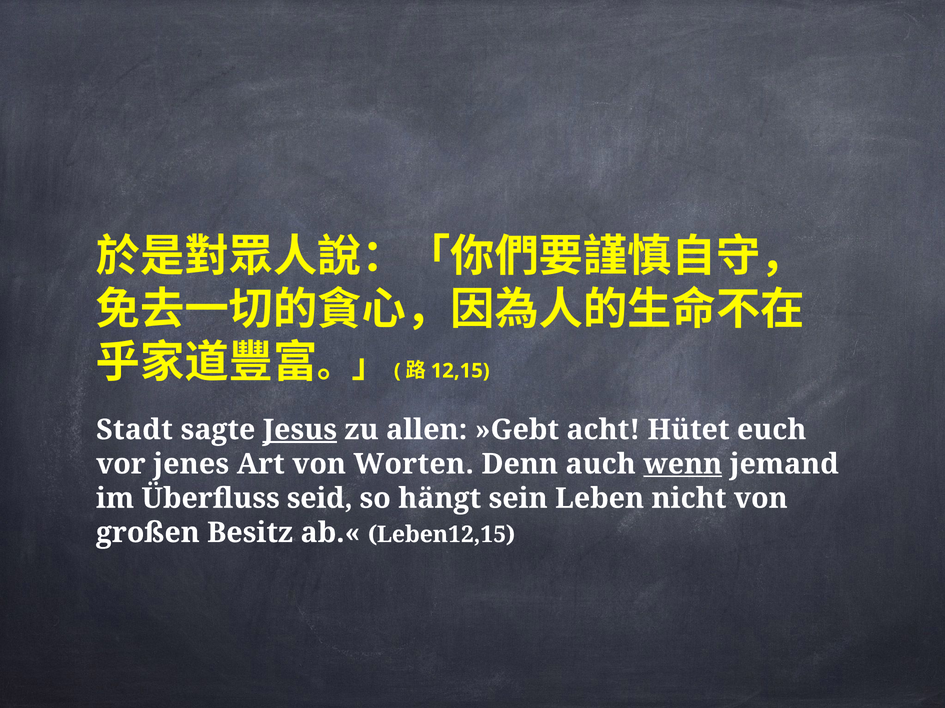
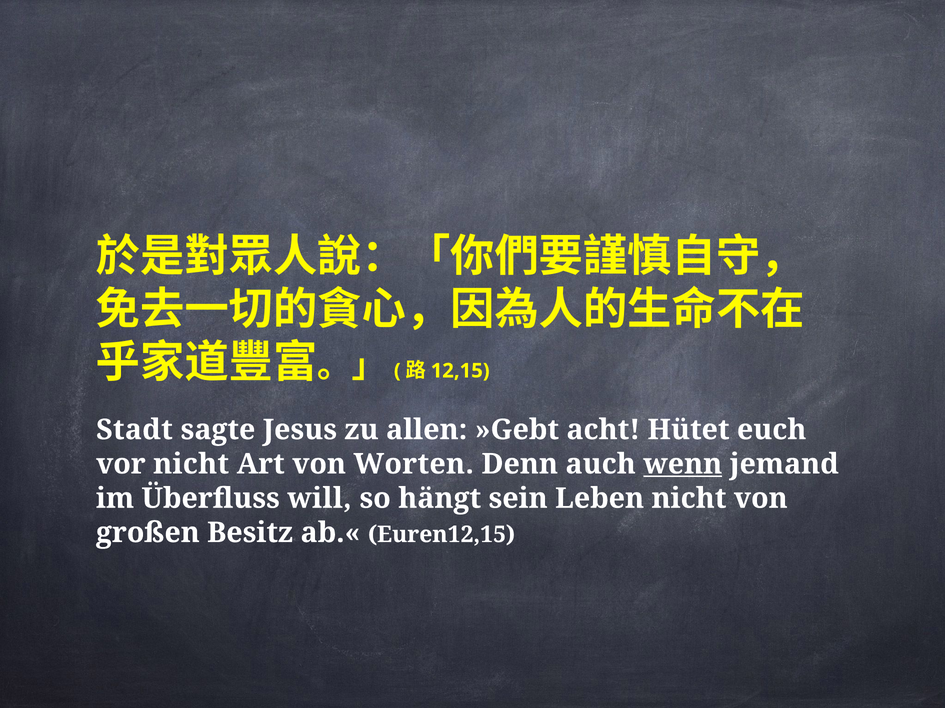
Jesus underline: present -> none (300, 430)
vor jenes: jenes -> nicht (191, 465)
seid: seid -> will (319, 499)
Leben12,15: Leben12,15 -> Euren12,15 (442, 535)
